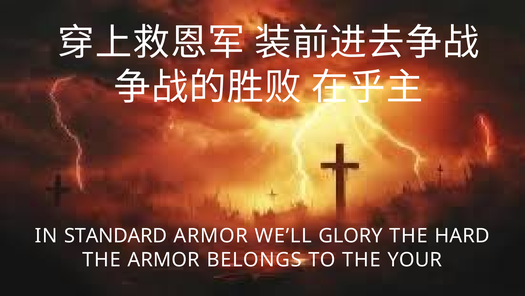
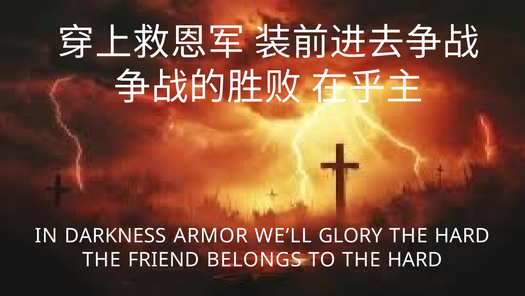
STANDARD: STANDARD -> DARKNESS (115, 235)
THE ARMOR: ARMOR -> FRIEND (164, 259)
TO THE YOUR: YOUR -> HARD (415, 259)
